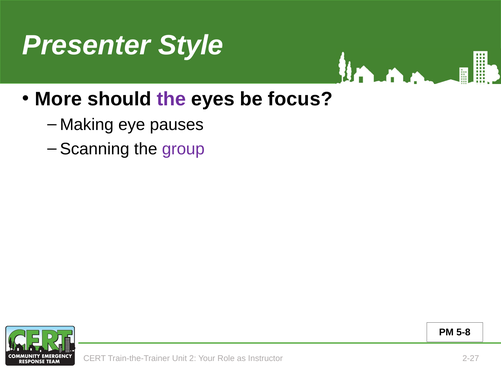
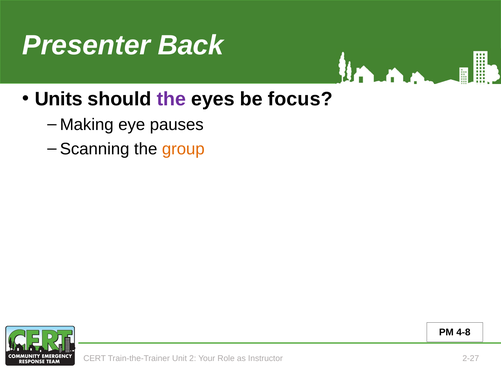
Style: Style -> Back (191, 45)
More: More -> Units (59, 99)
group colour: purple -> orange (183, 149)
5-8: 5-8 -> 4-8 (463, 332)
